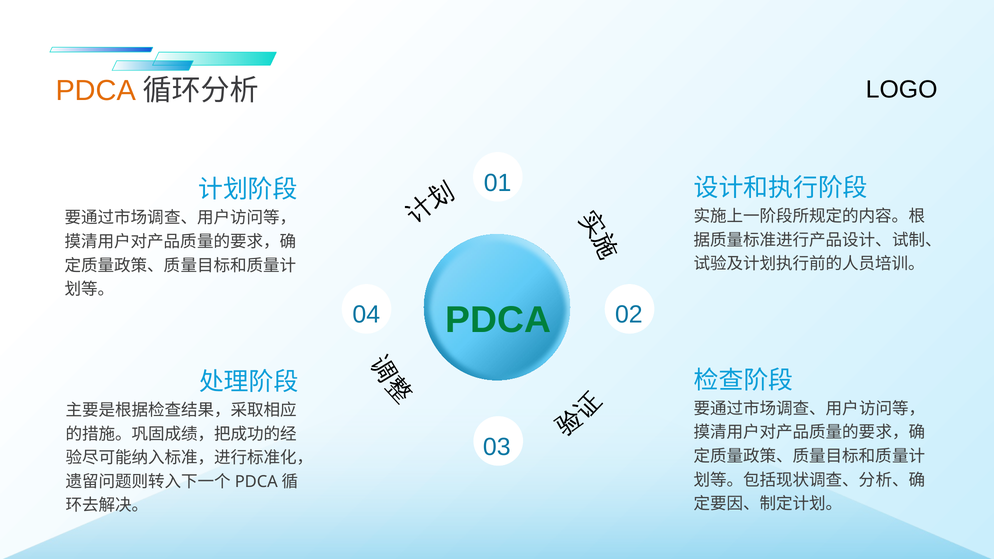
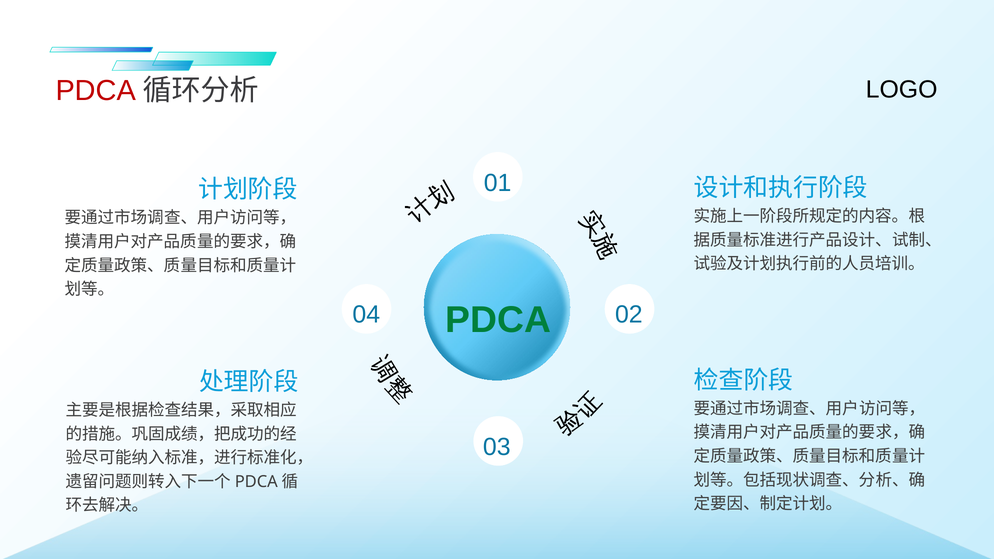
PDCA colour: orange -> red (96, 91)
